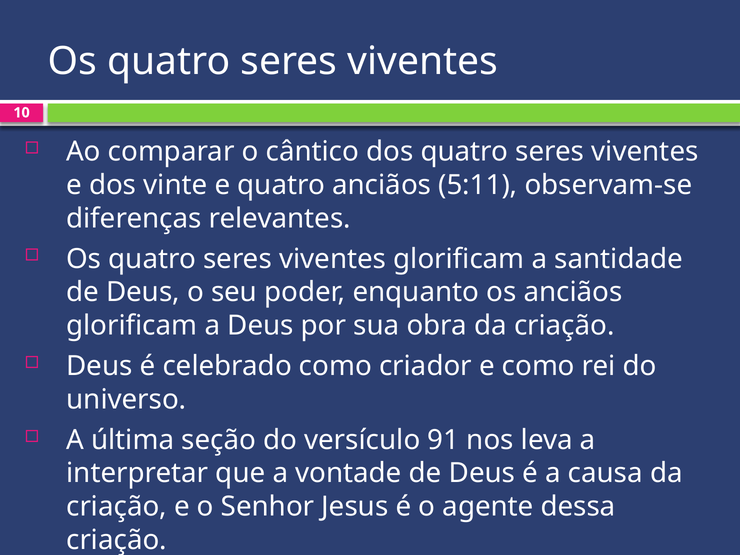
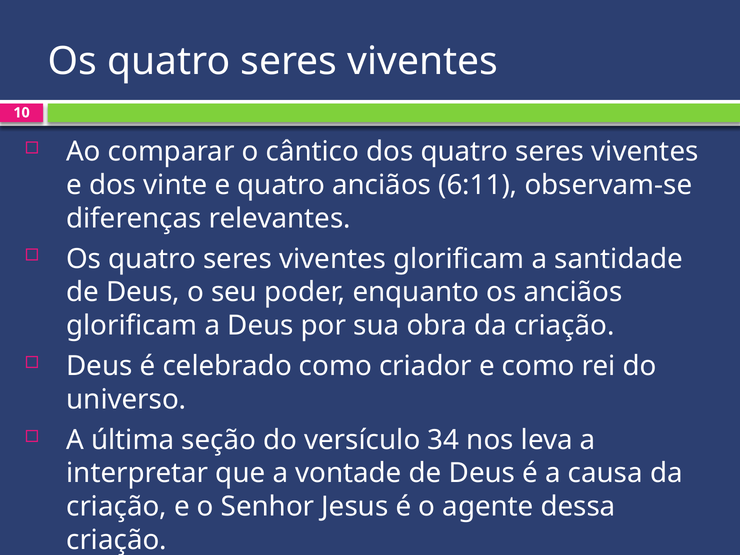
5:11: 5:11 -> 6:11 (478, 185)
91: 91 -> 34 (443, 440)
